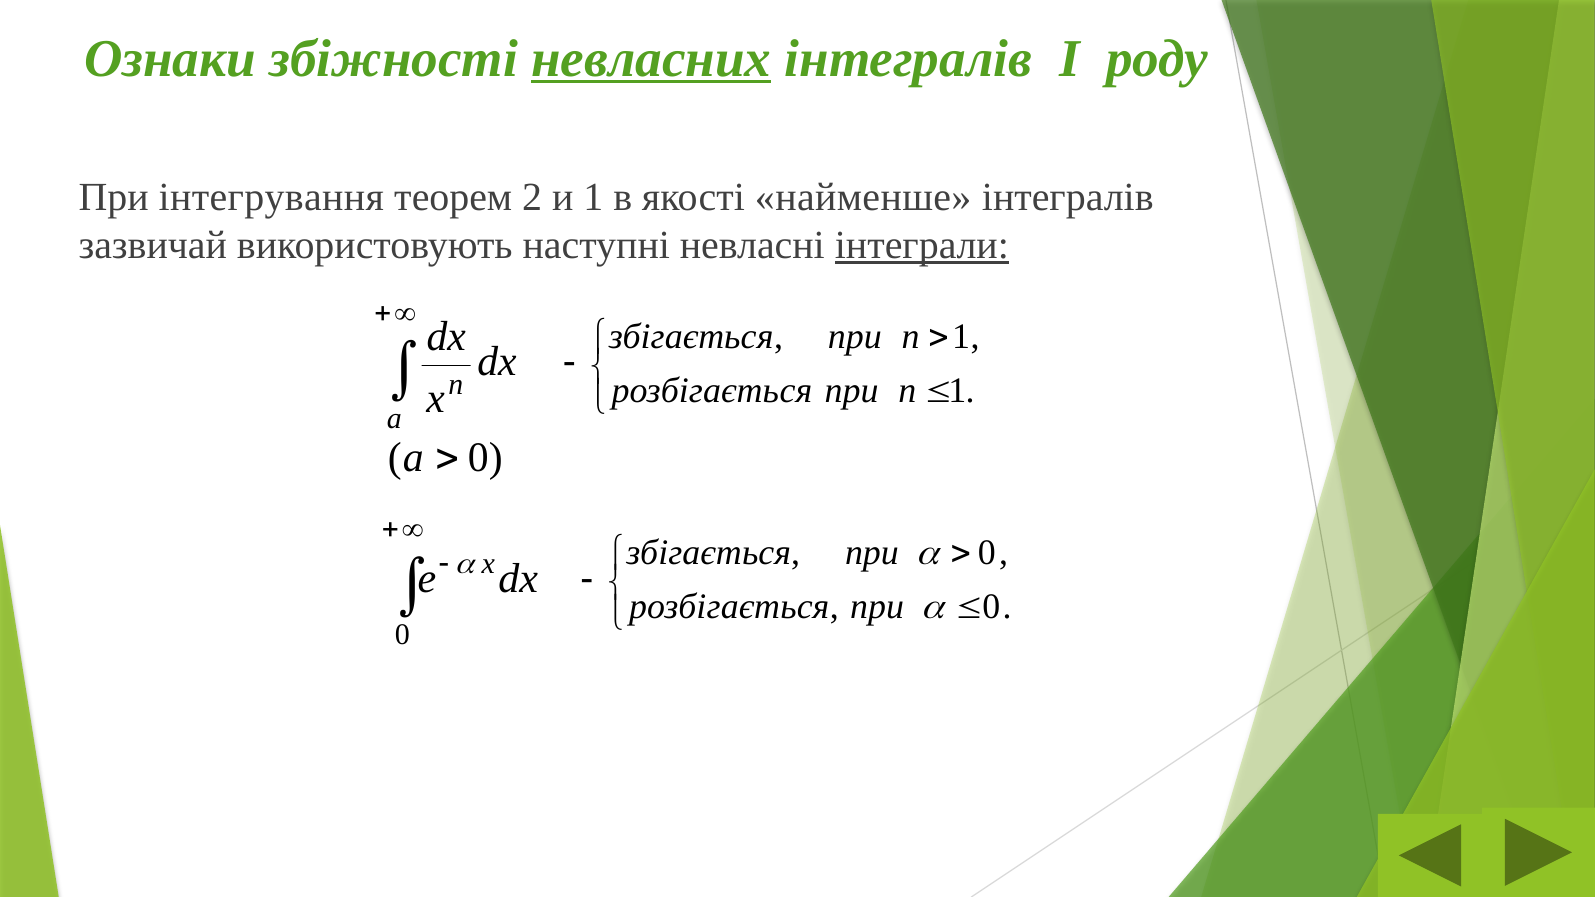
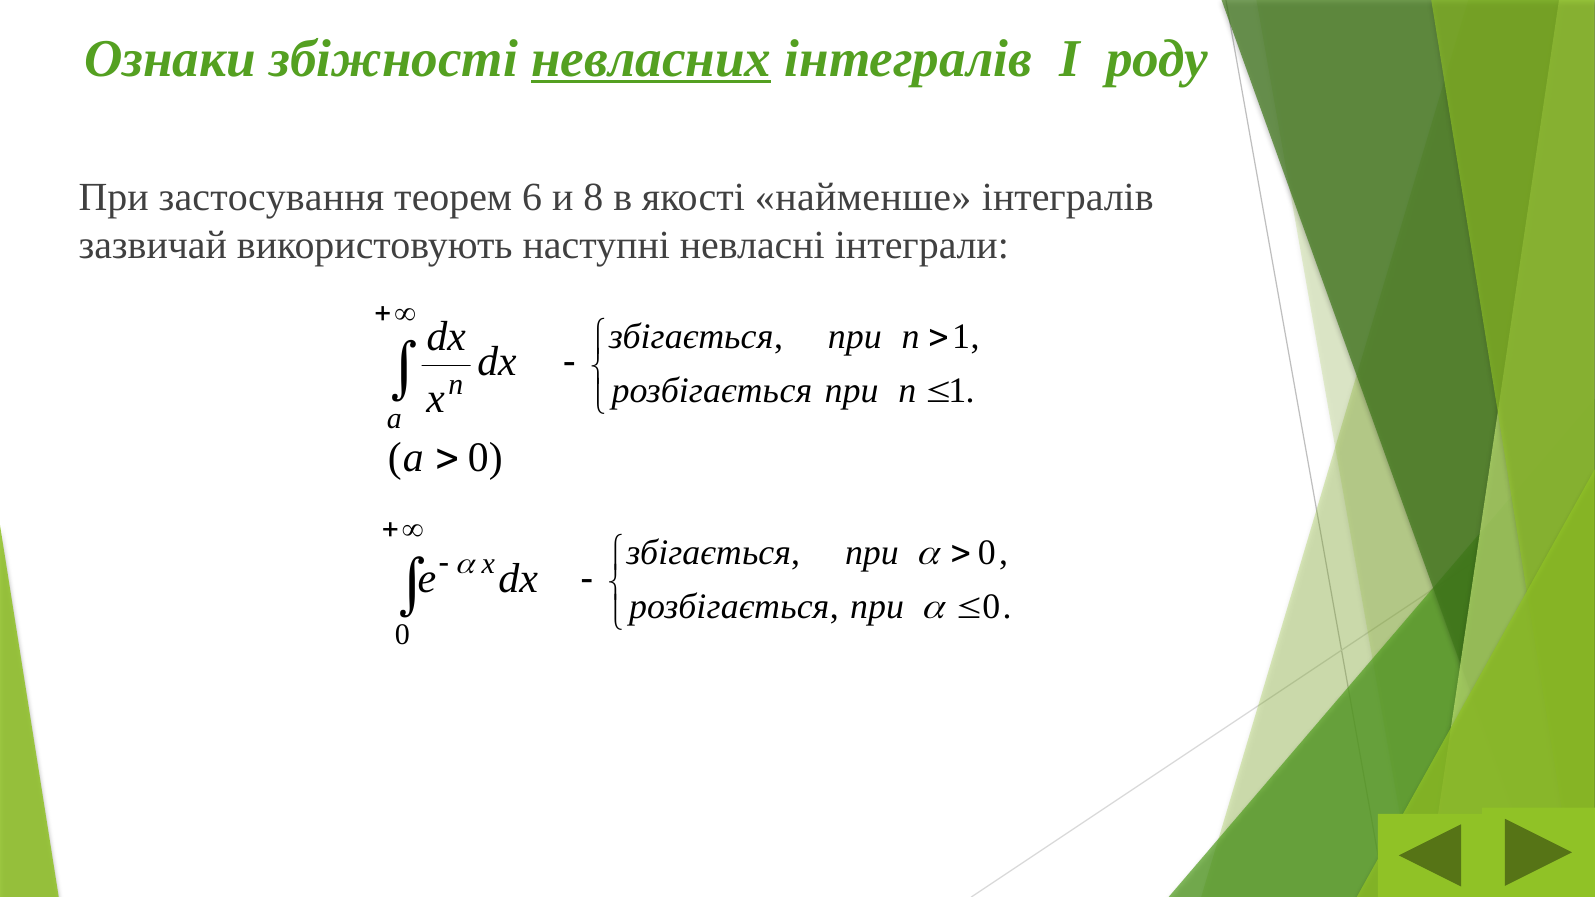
інтегрування: інтегрування -> застосування (271, 197)
2: 2 -> 6 (532, 197)
и 1: 1 -> 8 (593, 197)
інтеграли underline: present -> none (922, 245)
